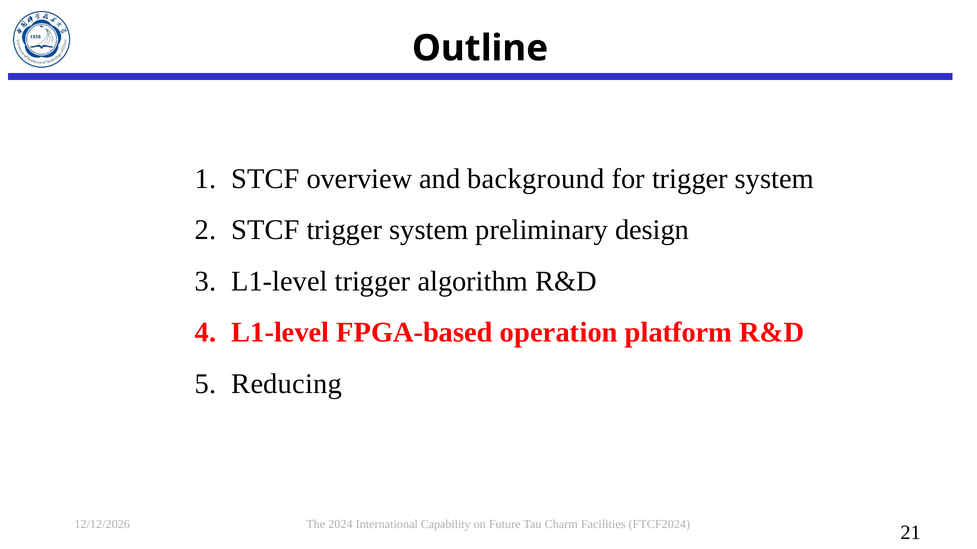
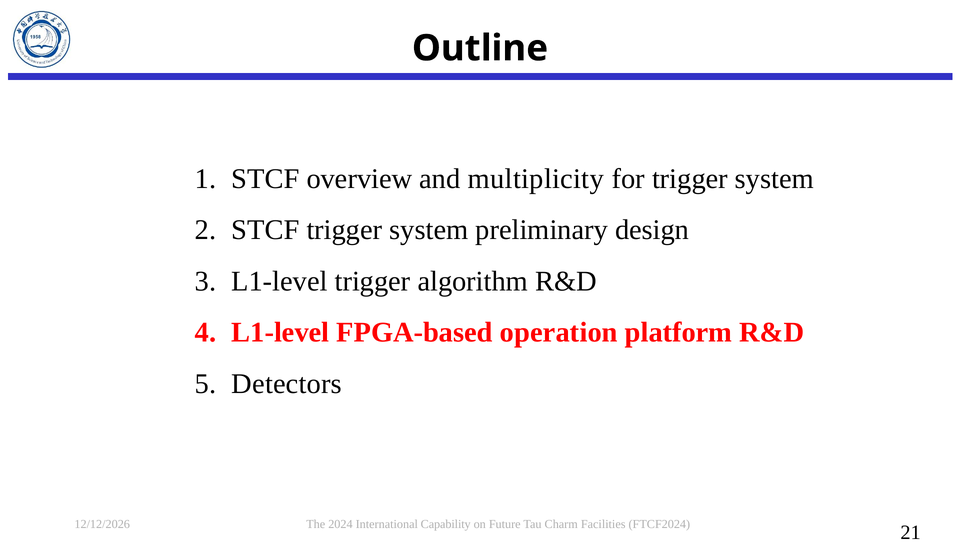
background: background -> multiplicity (536, 179)
Reducing: Reducing -> Detectors (287, 384)
